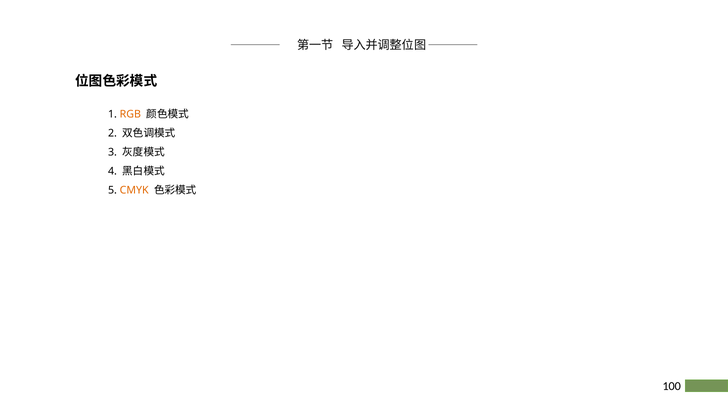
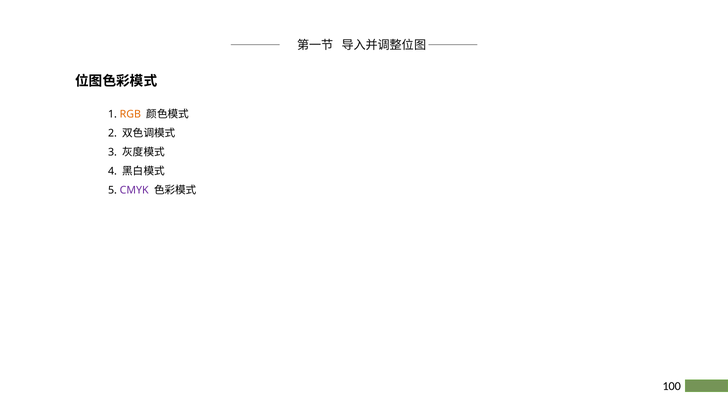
CMYK colour: orange -> purple (134, 191)
